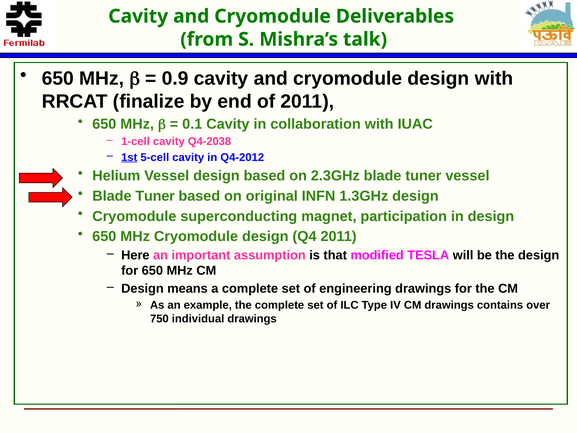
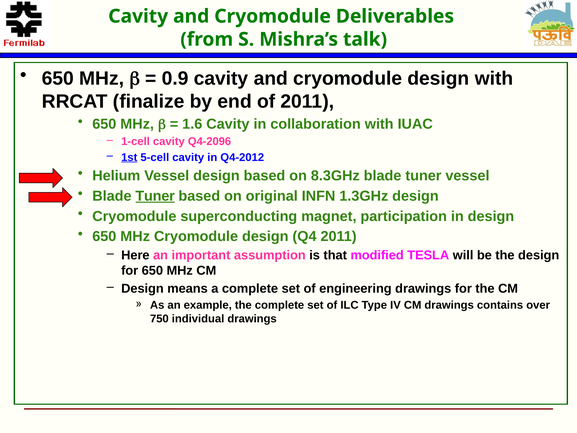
0.1: 0.1 -> 1.6 (192, 124)
Q4-2038: Q4-2038 -> Q4-2096 (209, 142)
2.3GHz: 2.3GHz -> 8.3GHz (335, 176)
Tuner underline: none -> present (155, 196)
